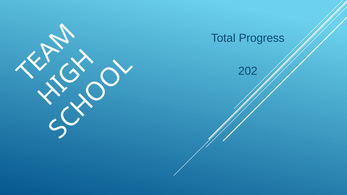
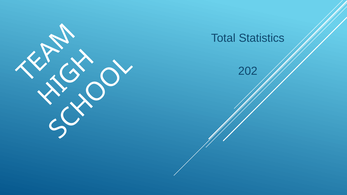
Progress: Progress -> Statistics (262, 38)
